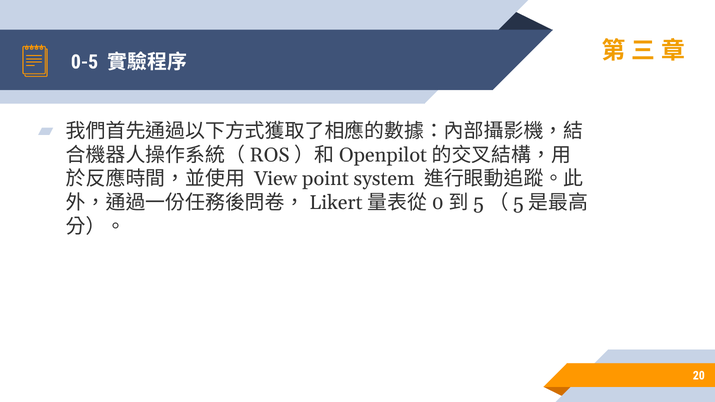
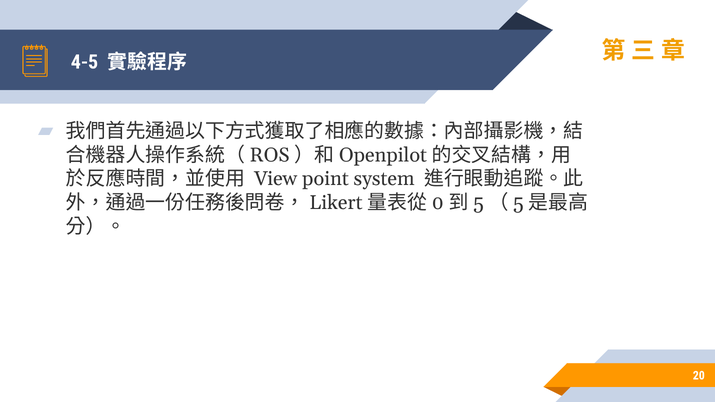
0-5: 0-5 -> 4-5 (84, 62)
